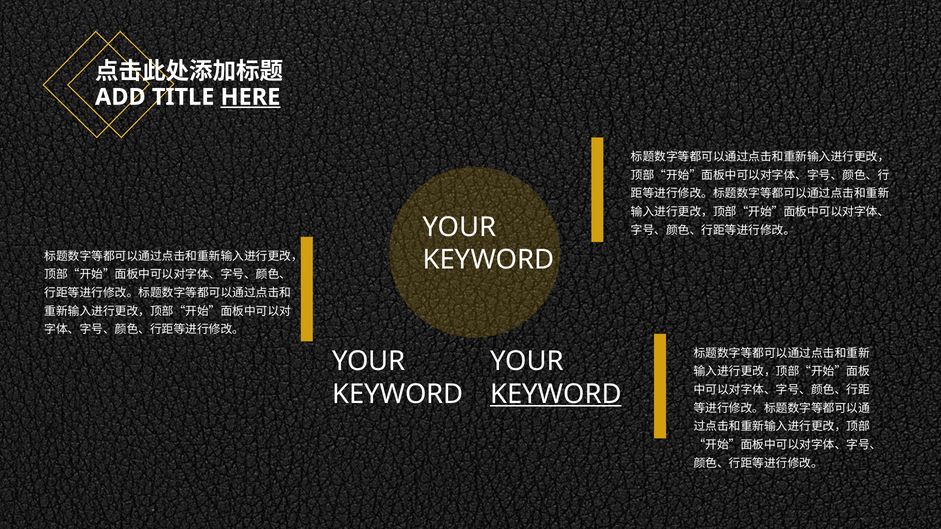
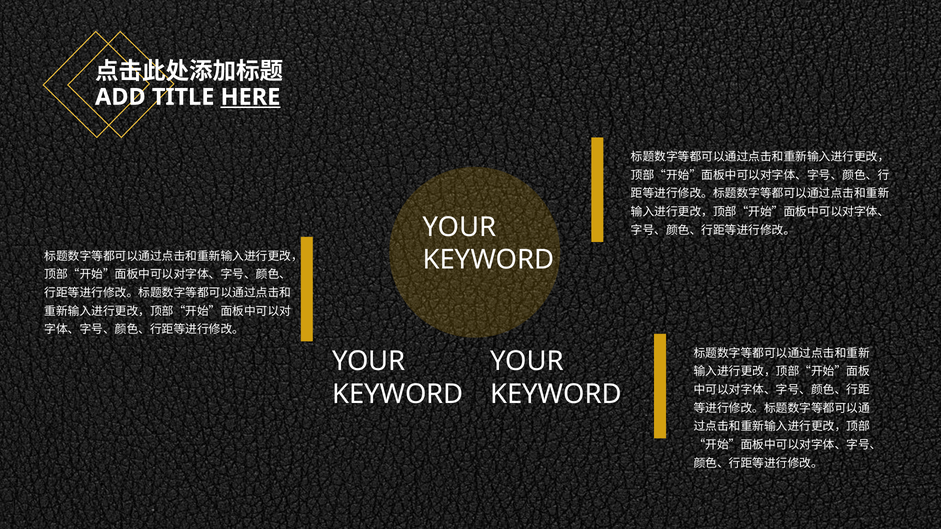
KEYWORD underline: present -> none (556, 394)
